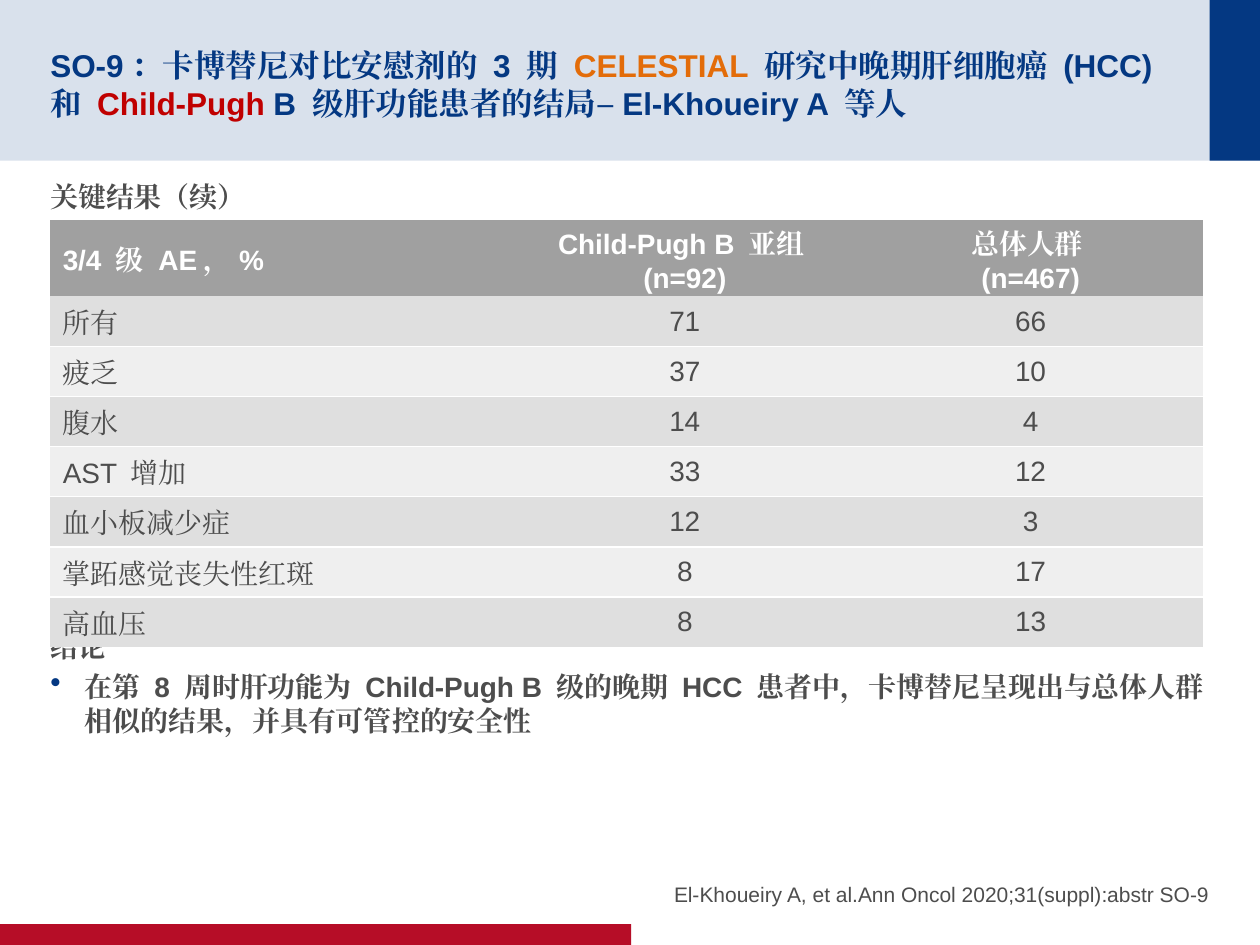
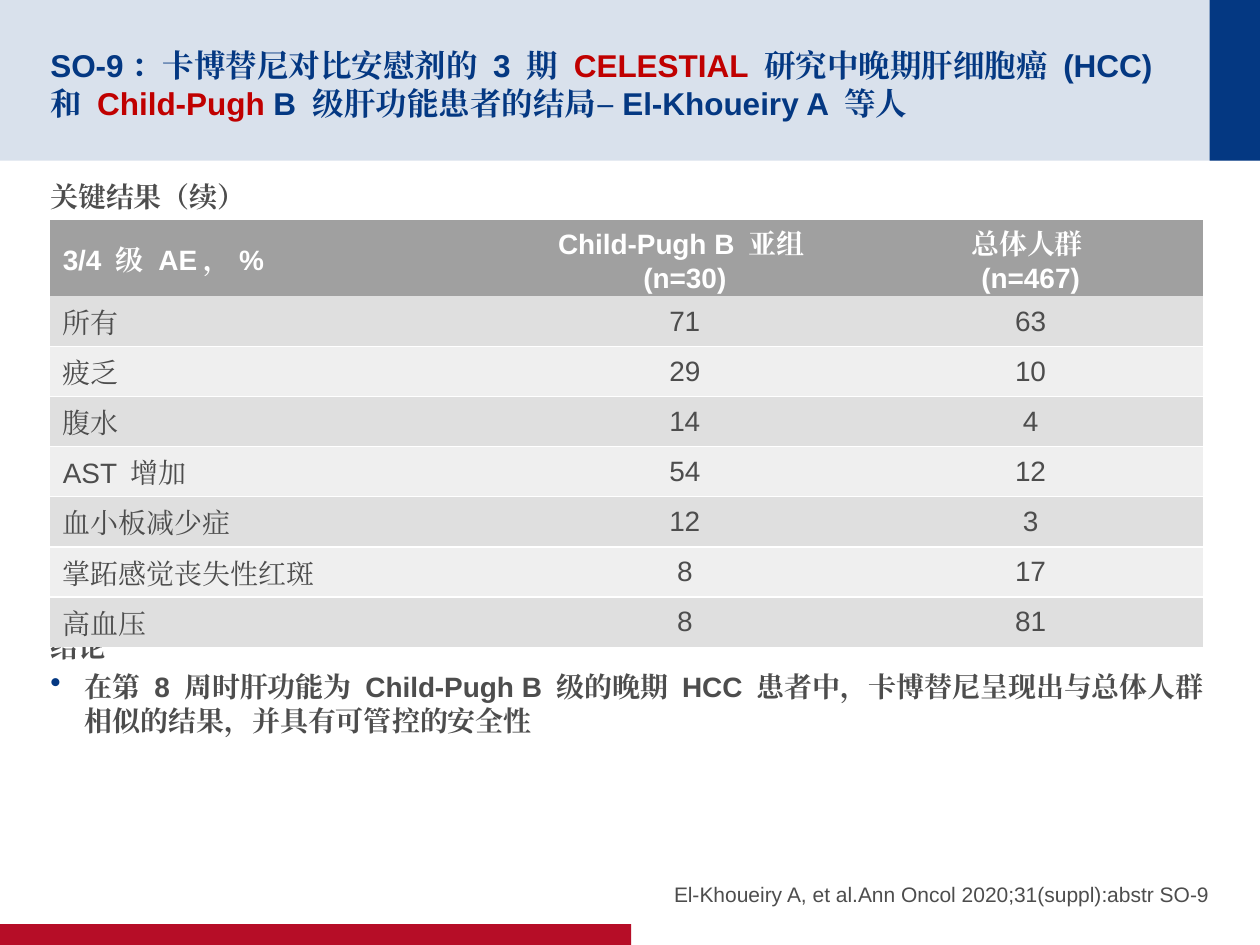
CELESTIAL colour: orange -> red (661, 67)
n=92: n=92 -> n=30 (685, 279)
66: 66 -> 63 (1031, 322)
37: 37 -> 29 (685, 372)
33: 33 -> 54 (685, 472)
13: 13 -> 81 (1031, 623)
